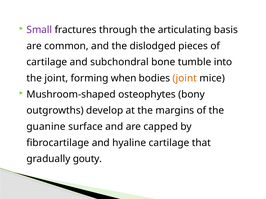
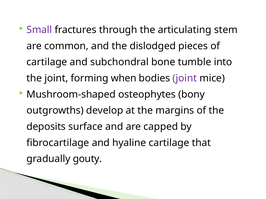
basis: basis -> stem (226, 30)
joint colour: orange -> purple (185, 78)
guanine: guanine -> deposits (46, 127)
